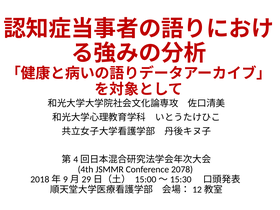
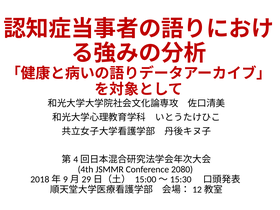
2078: 2078 -> 2080 (182, 169)
